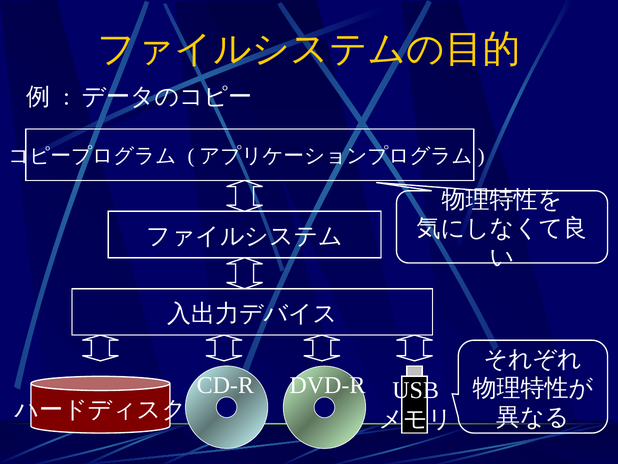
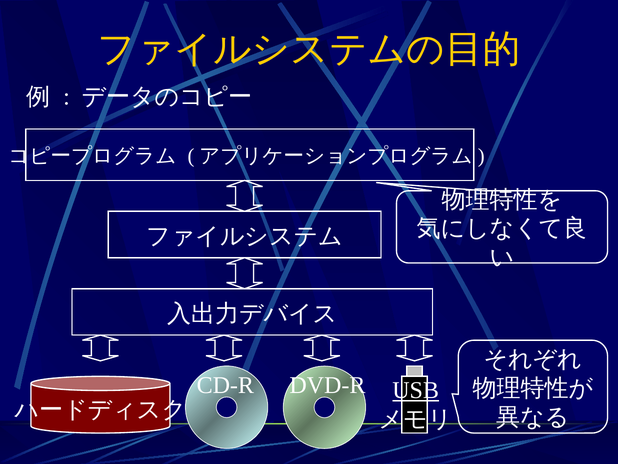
USB underline: none -> present (416, 390)
